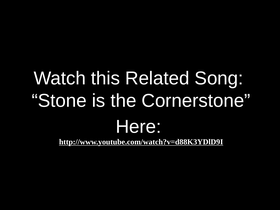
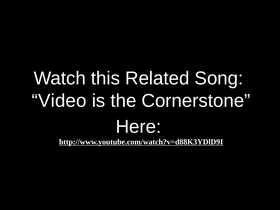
Stone: Stone -> Video (59, 101)
